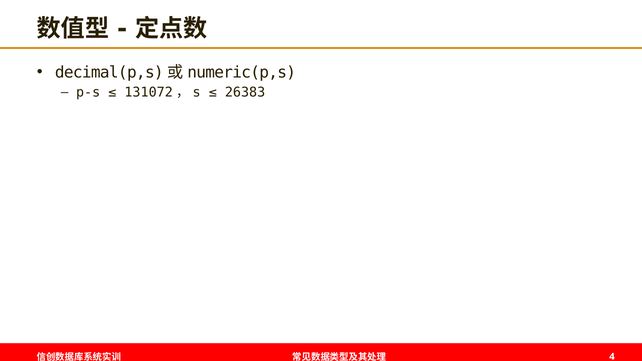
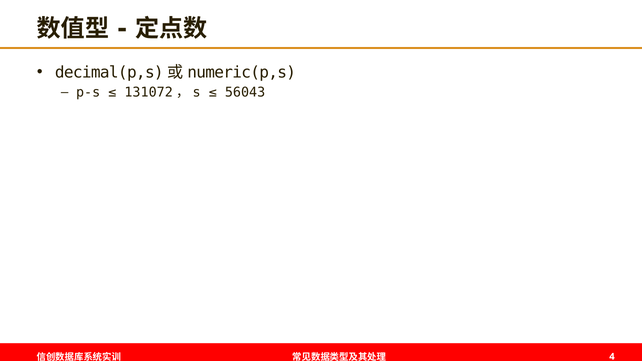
26383: 26383 -> 56043 (245, 93)
